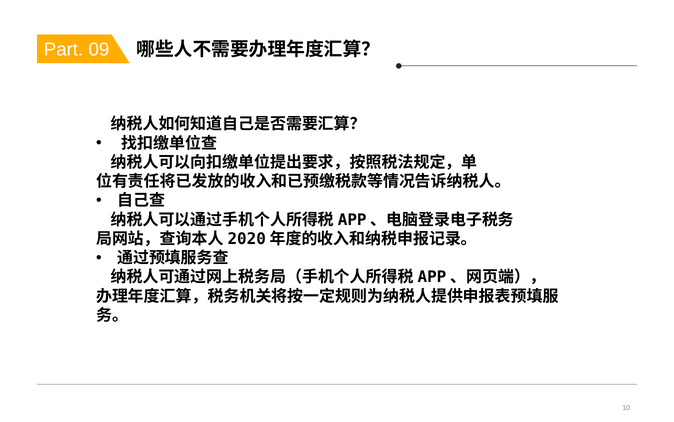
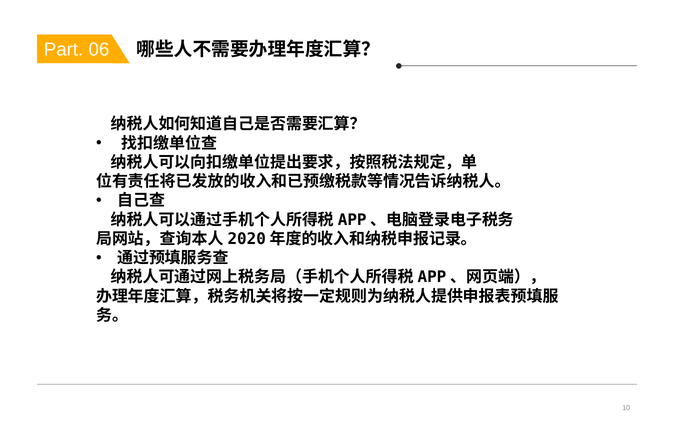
09: 09 -> 06 (99, 49)
